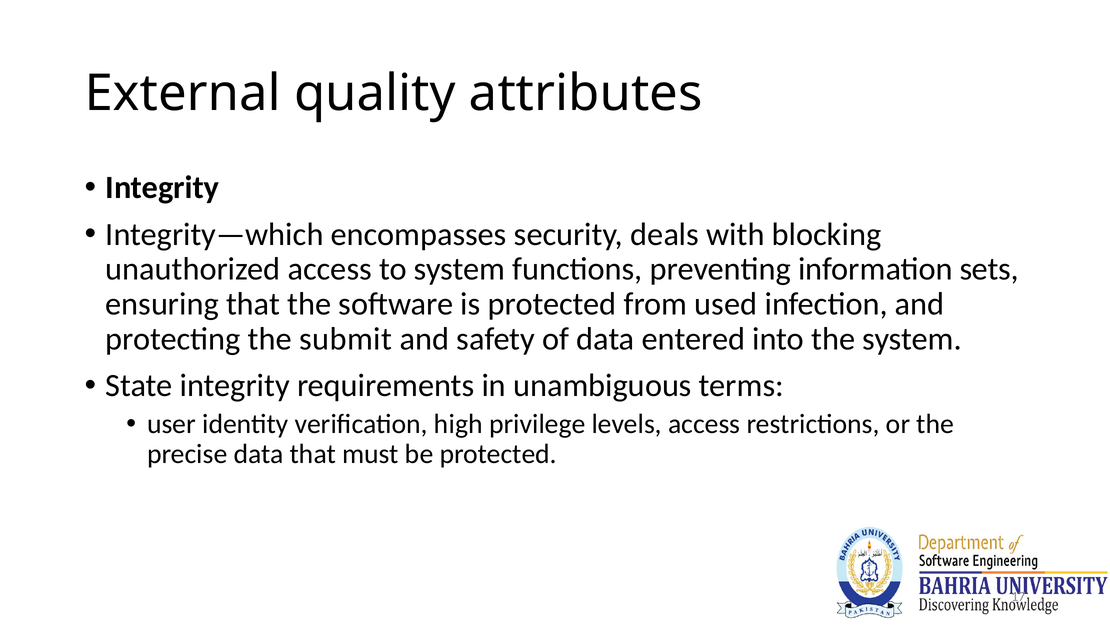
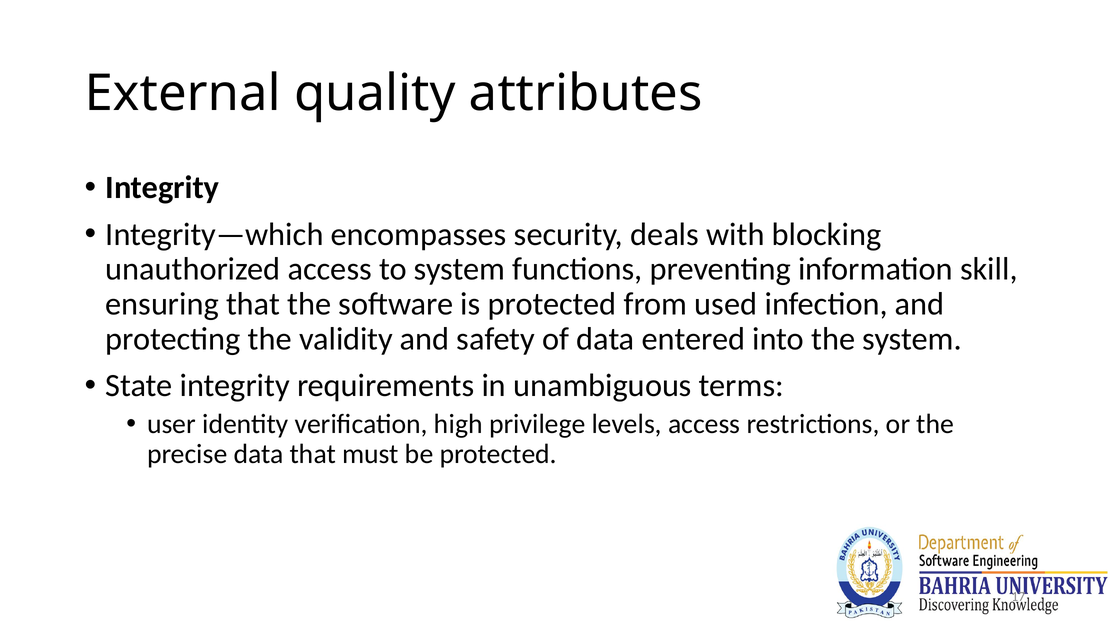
sets: sets -> skill (989, 269)
submit: submit -> validity (346, 339)
